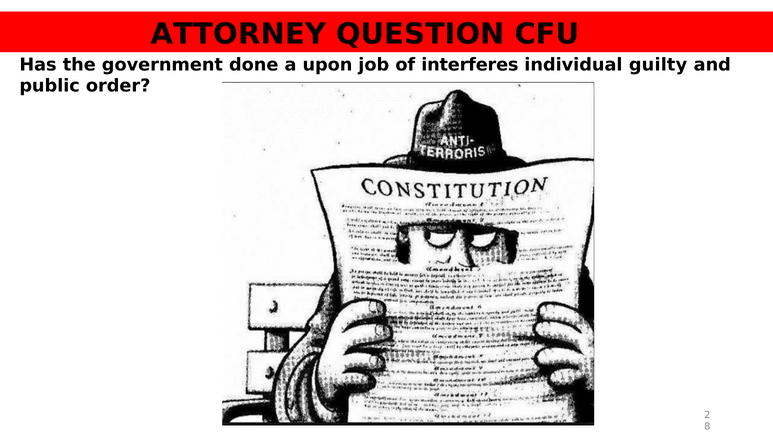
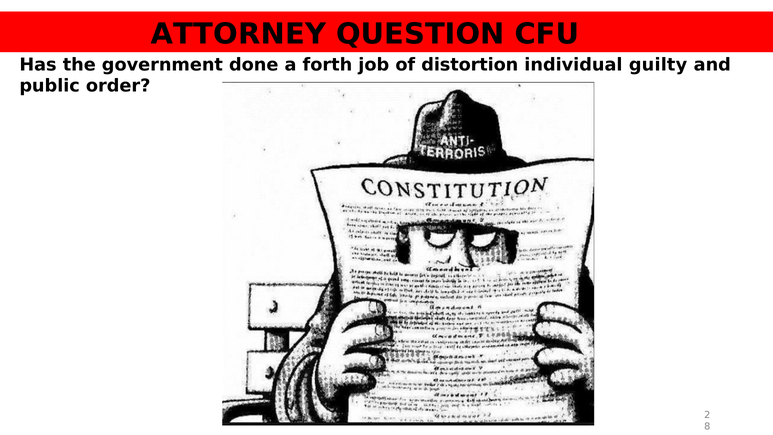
upon: upon -> forth (327, 65)
interferes: interferes -> distortion (470, 65)
